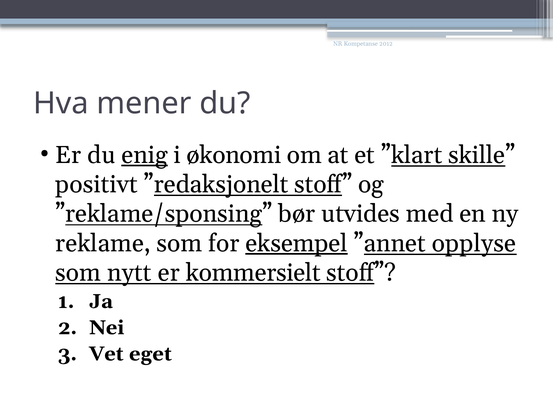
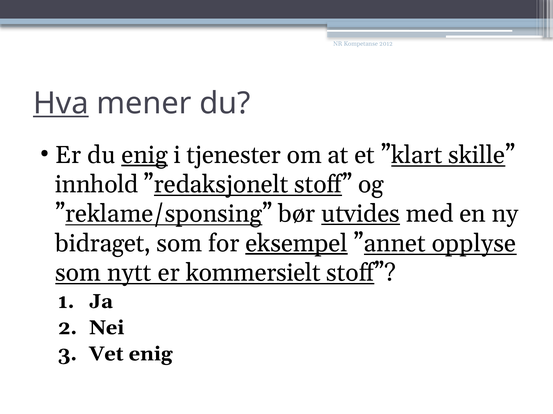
Hva underline: none -> present (61, 104)
økonomi: økonomi -> tjenester (234, 155)
positivt: positivt -> innhold (97, 185)
utvides underline: none -> present (361, 214)
reklame: reklame -> bidraget (103, 244)
Vet eget: eget -> enig (151, 354)
